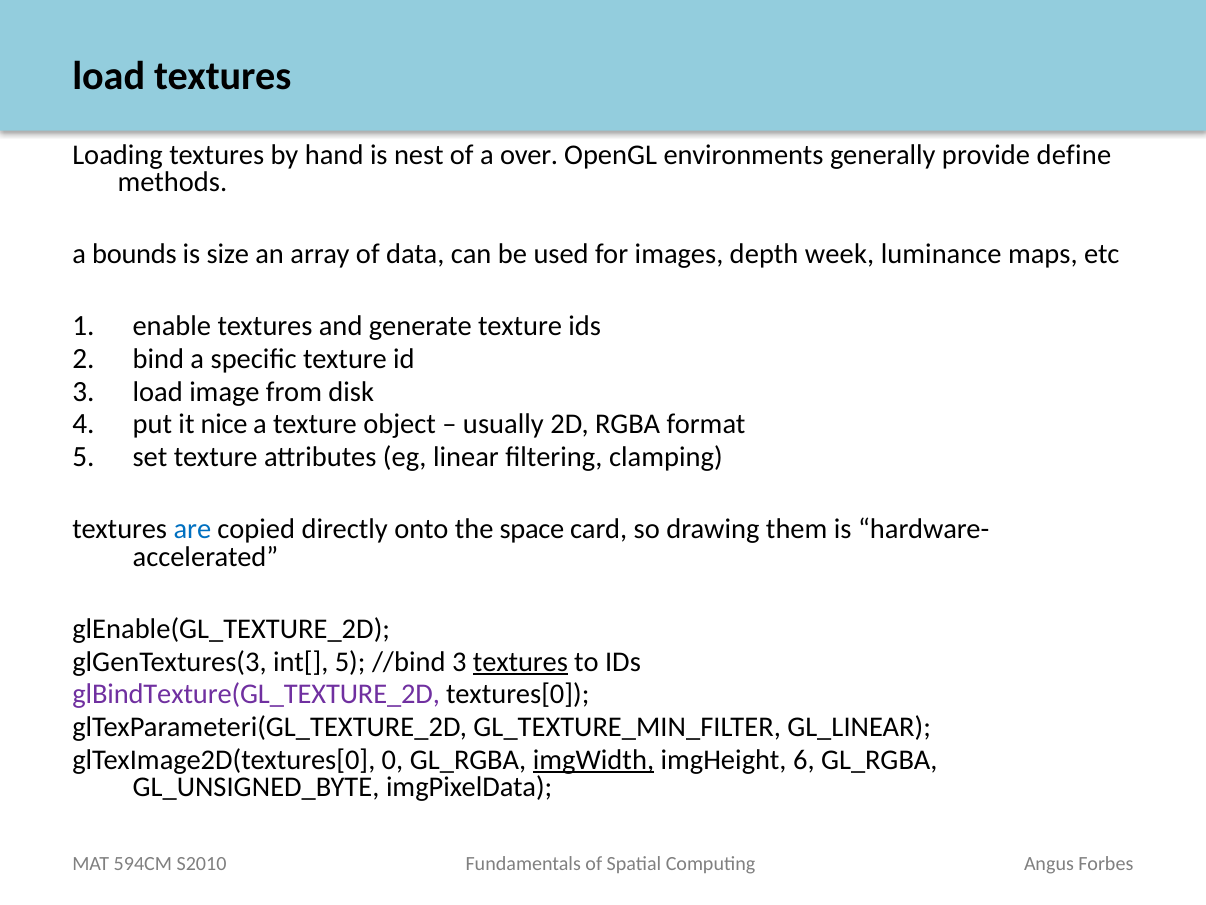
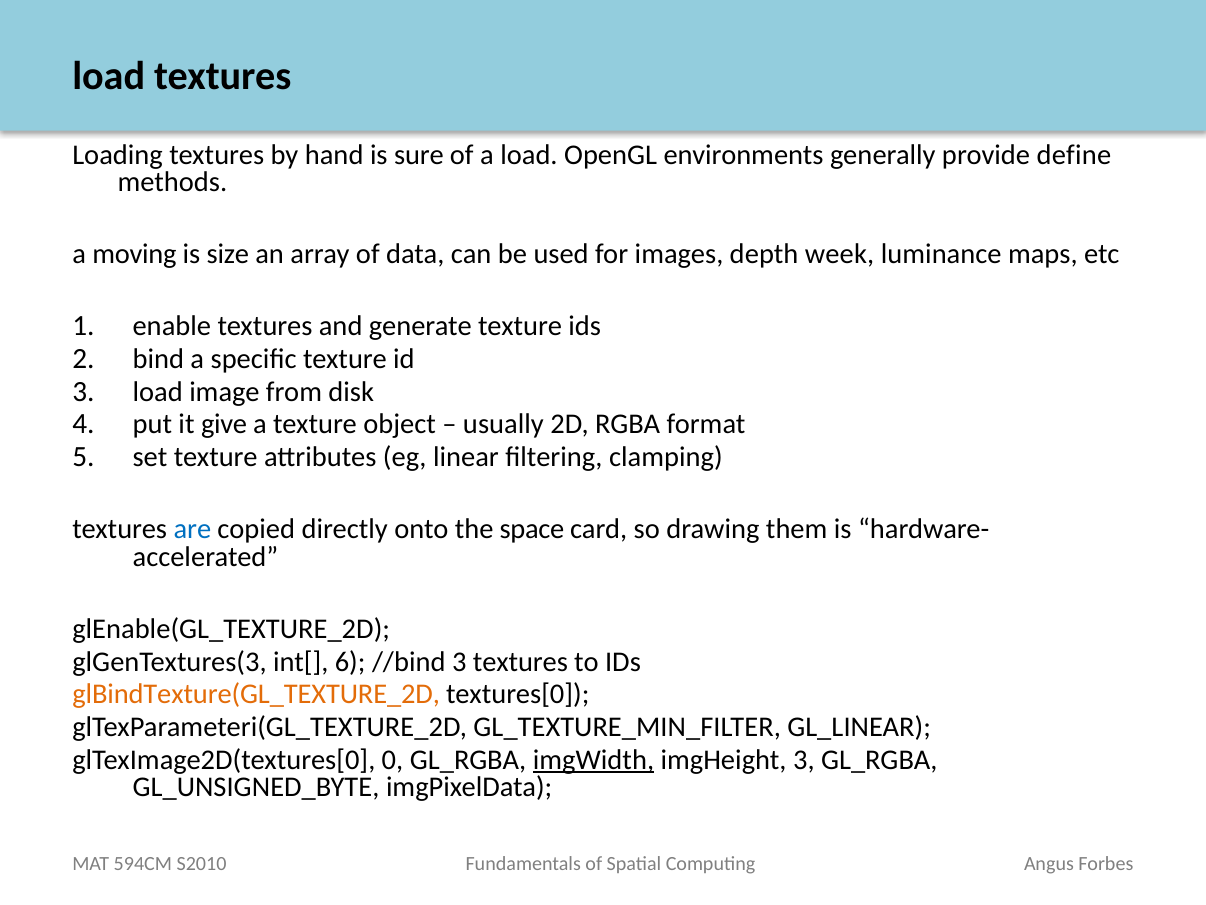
nest: nest -> sure (419, 155)
a over: over -> load (529, 155)
bounds: bounds -> moving (134, 254)
nice: nice -> give (224, 424)
int[ 5: 5 -> 6 (350, 661)
textures underline: present -> none (520, 661)
glBindTexture(GL_TEXTURE_2D colour: purple -> orange (256, 694)
imgHeight 6: 6 -> 3 (804, 759)
